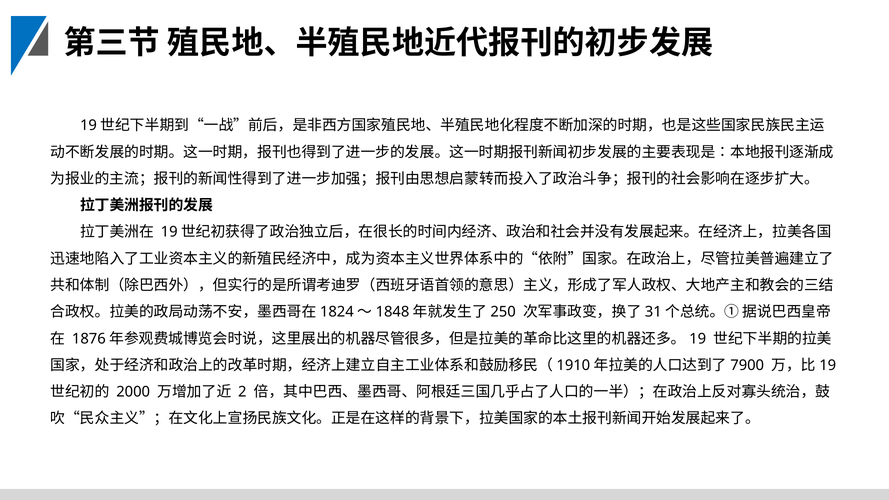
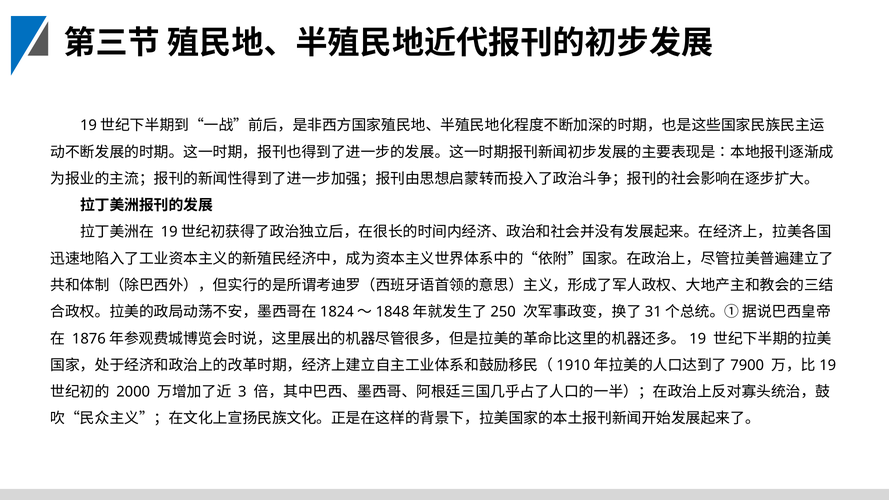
2: 2 -> 3 (242, 392)
